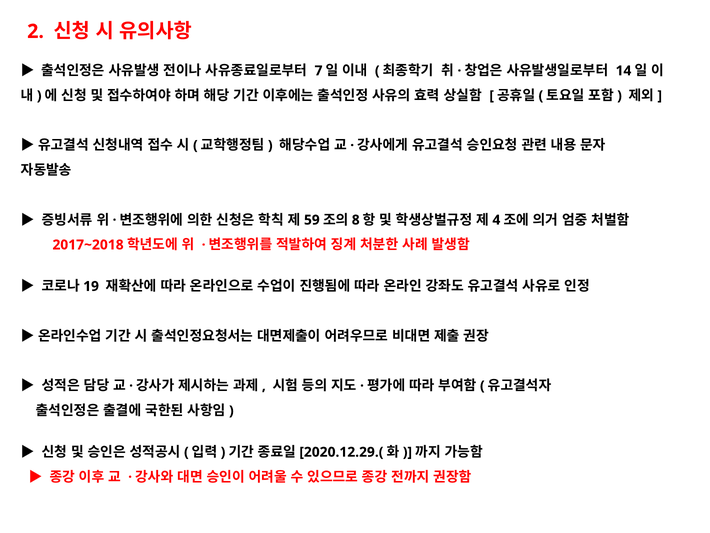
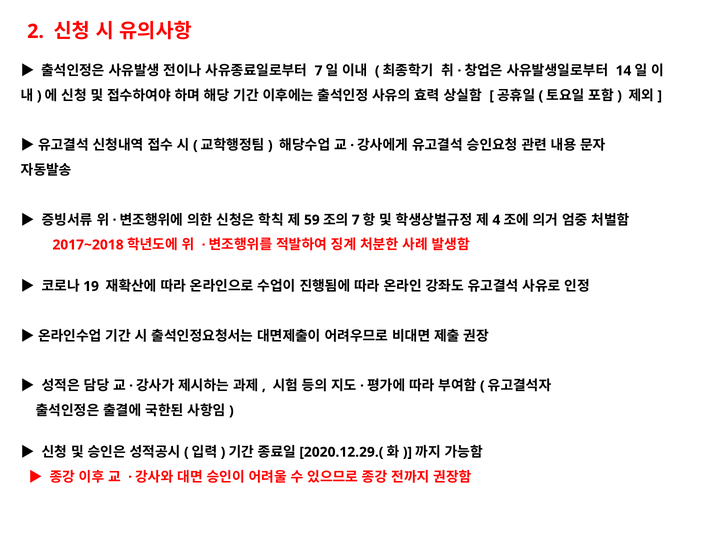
8: 8 -> 7 (356, 220)
